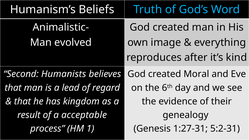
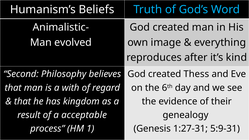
Humanists: Humanists -> Philosophy (64, 74)
Moral: Moral -> Thess (196, 74)
lead: lead -> with (71, 88)
5:2-31: 5:2-31 -> 5:9-31 (225, 129)
